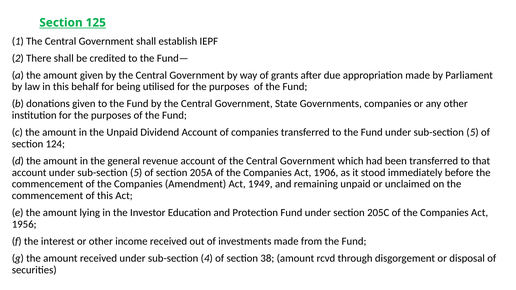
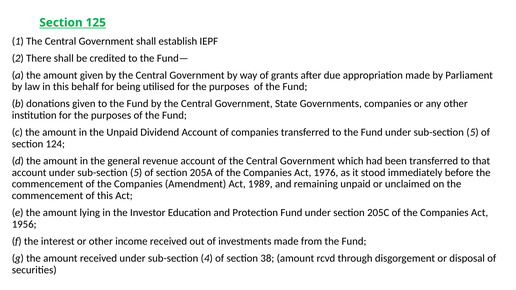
1906: 1906 -> 1976 (326, 173)
1949: 1949 -> 1989 (260, 184)
